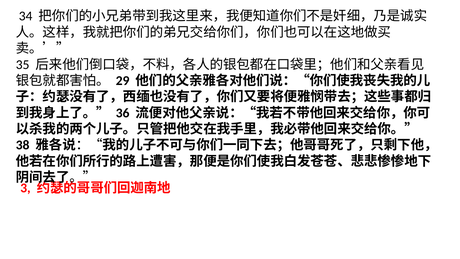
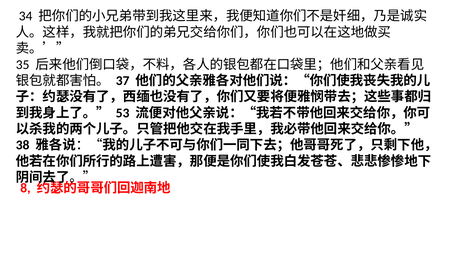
29: 29 -> 37 (123, 81)
36: 36 -> 53 (123, 113)
3: 3 -> 8 (25, 188)
